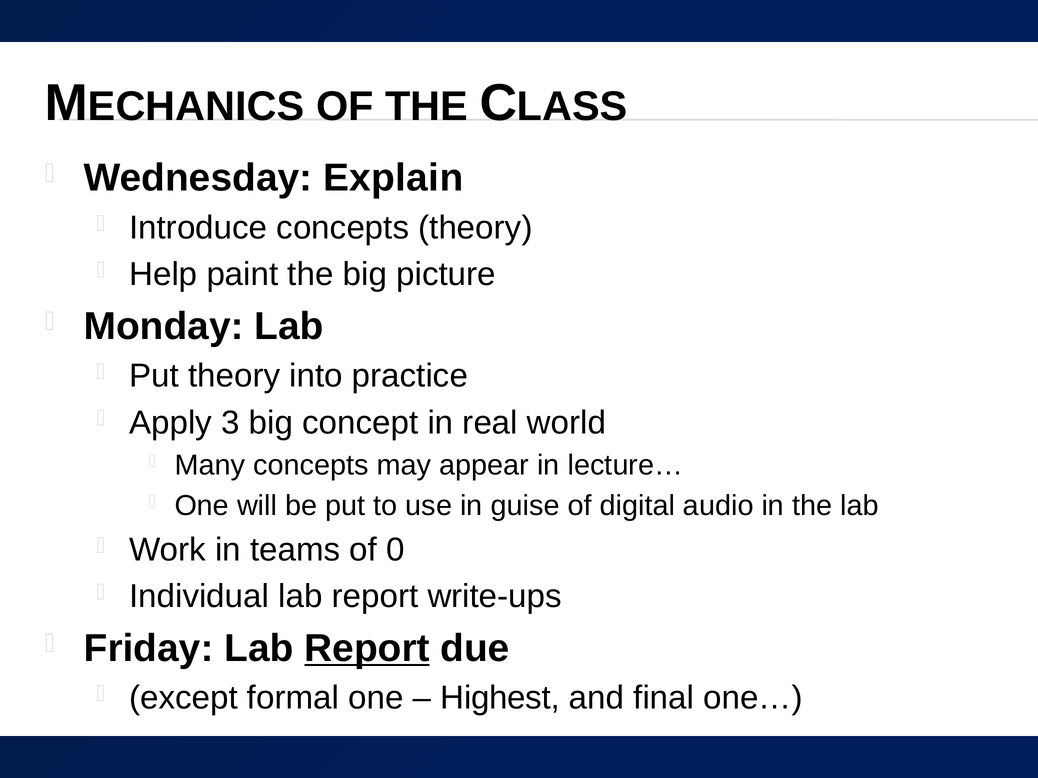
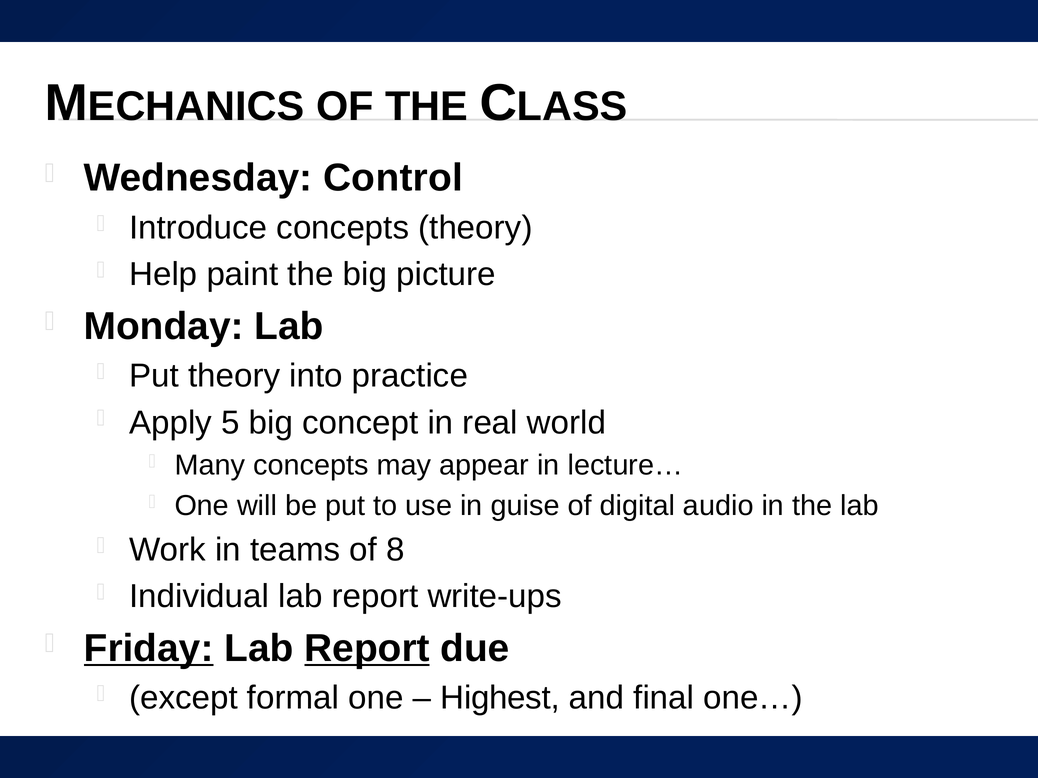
Explain: Explain -> Control (393, 178)
3: 3 -> 5 (230, 423)
0: 0 -> 8 (396, 550)
Friday underline: none -> present (149, 649)
